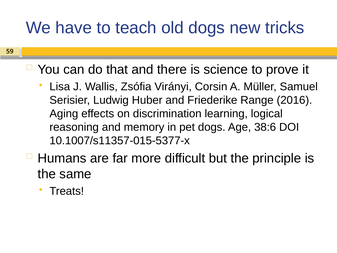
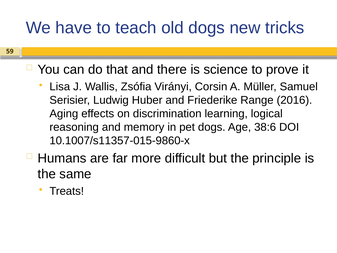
10.1007/s11357-015-5377-x: 10.1007/s11357-015-5377-x -> 10.1007/s11357-015-9860-x (120, 141)
